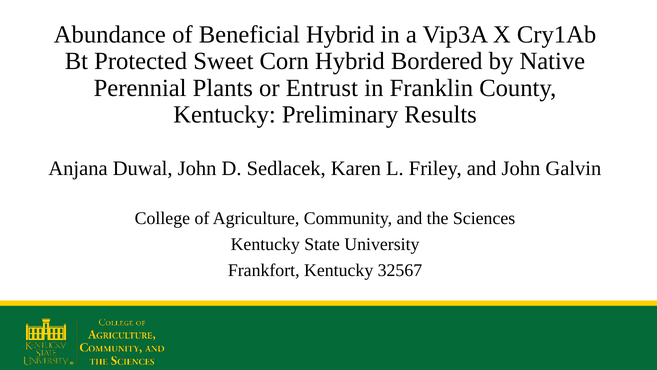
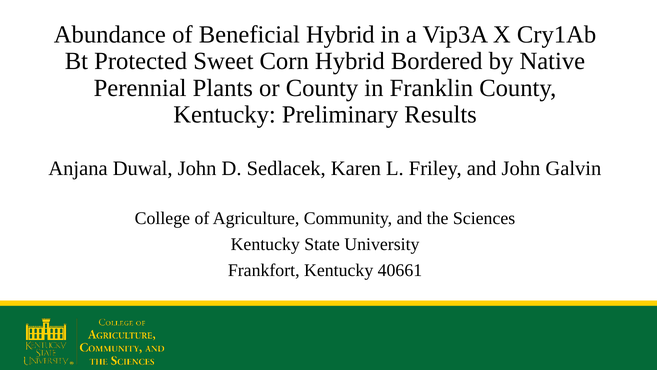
or Entrust: Entrust -> County (322, 88)
32567: 32567 -> 40661 (400, 270)
